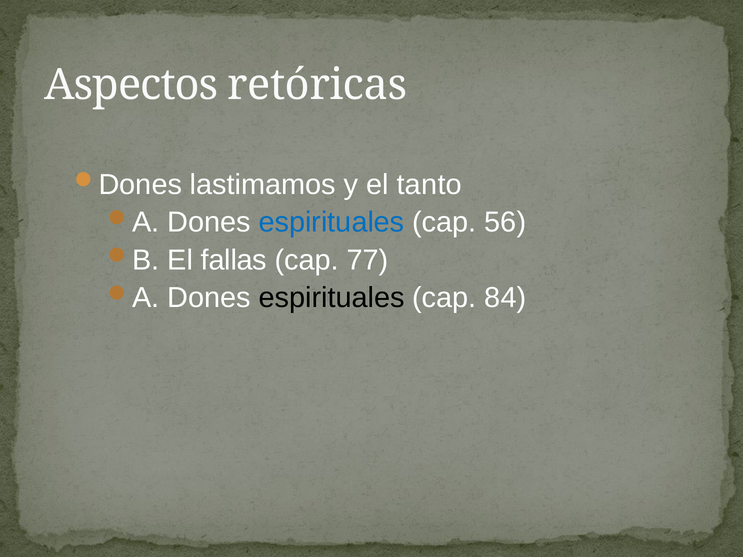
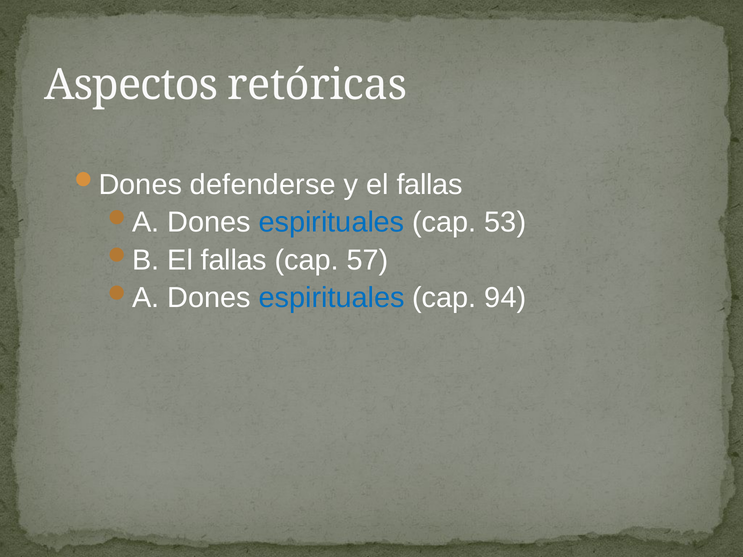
lastimamos: lastimamos -> defenderse (263, 185)
y el tanto: tanto -> fallas (430, 185)
56: 56 -> 53 (505, 222)
77: 77 -> 57 (368, 260)
espirituales colour: black -> blue (332, 298)
84: 84 -> 94 (505, 298)
